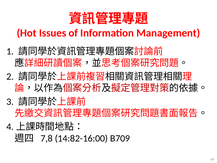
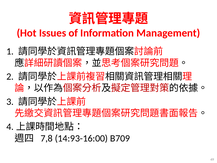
14:82-16:00: 14:82-16:00 -> 14:93-16:00 (81, 138)
